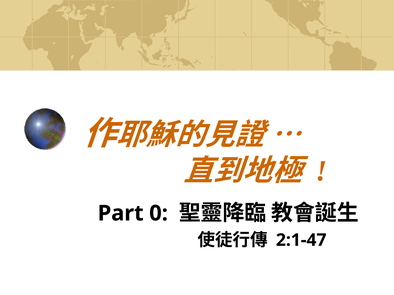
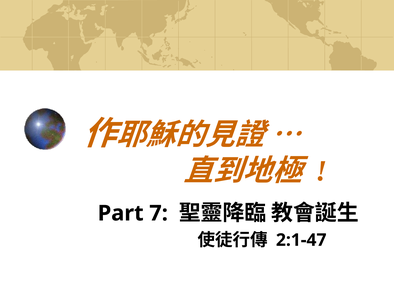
0: 0 -> 7 (159, 214)
